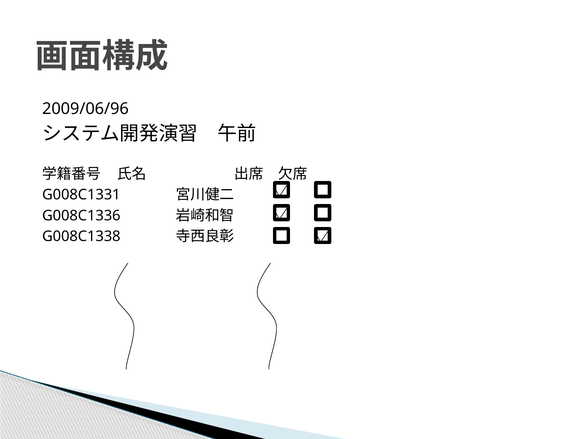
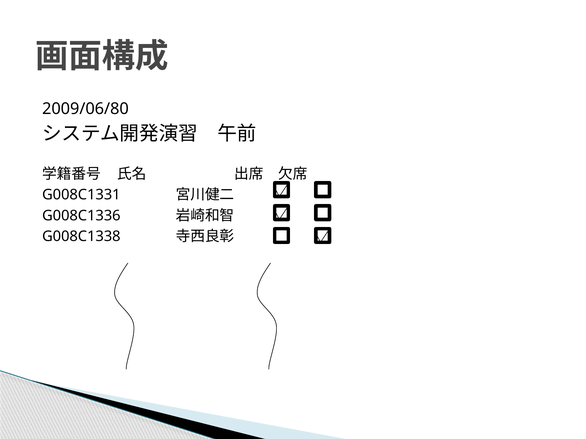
2009/06/96: 2009/06/96 -> 2009/06/80 (85, 109)
